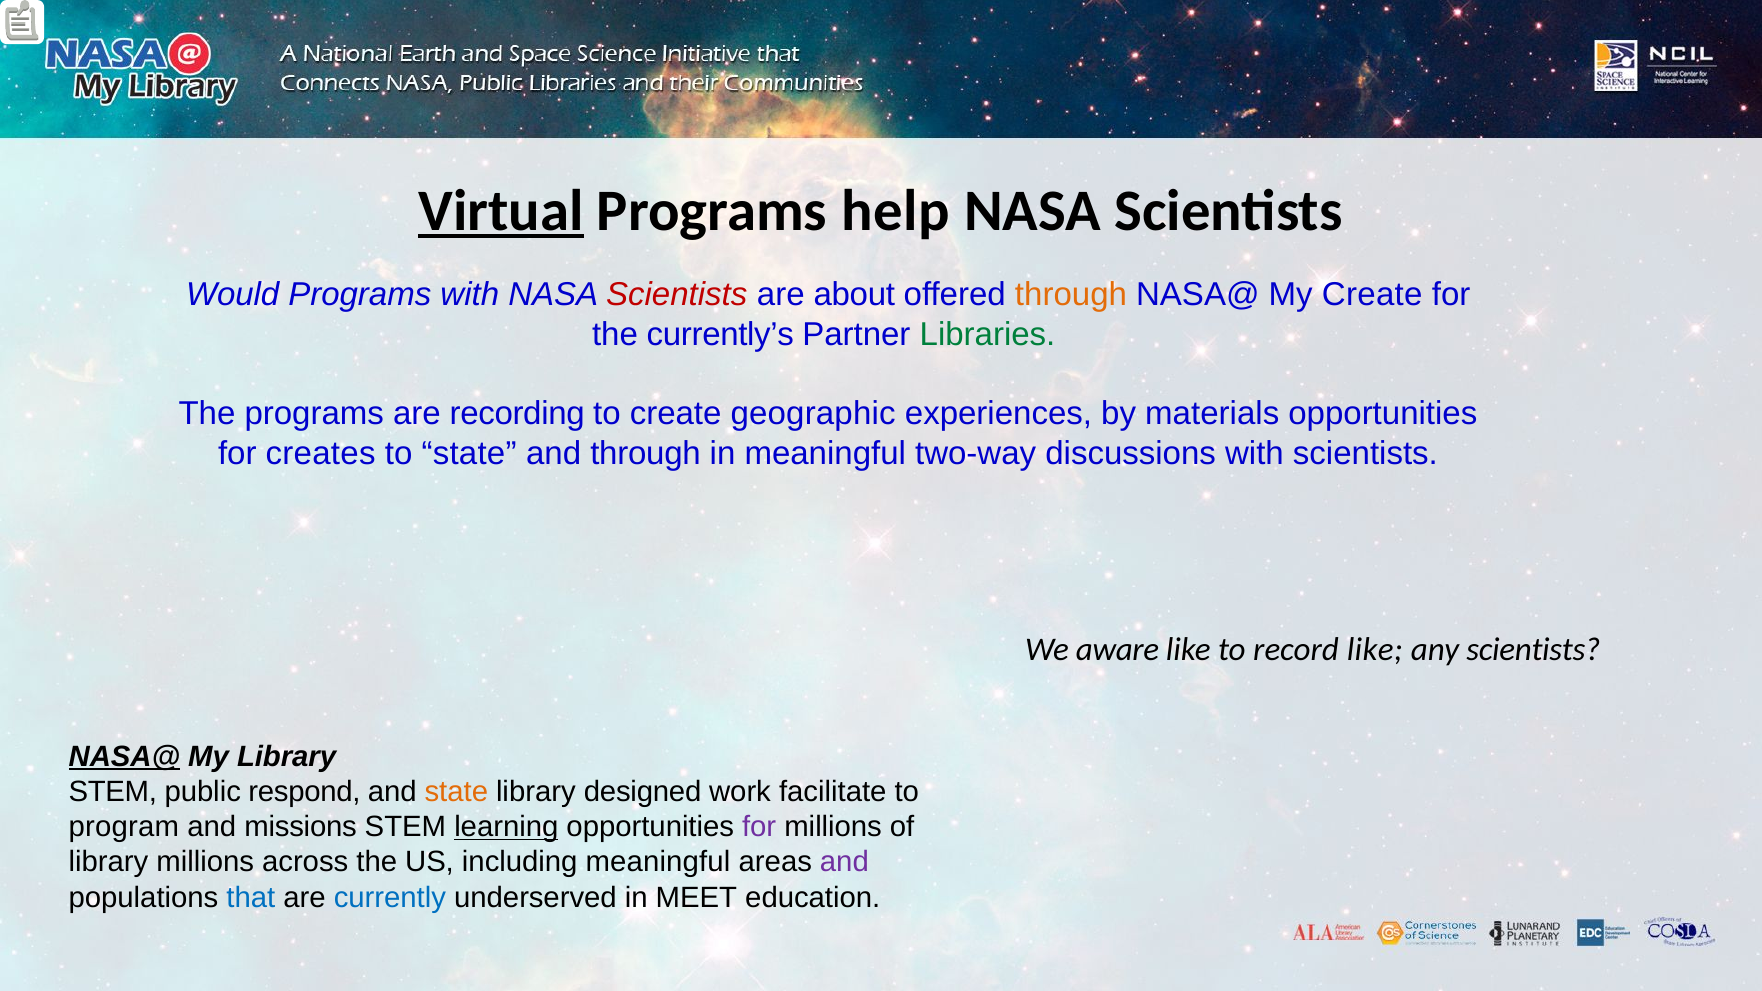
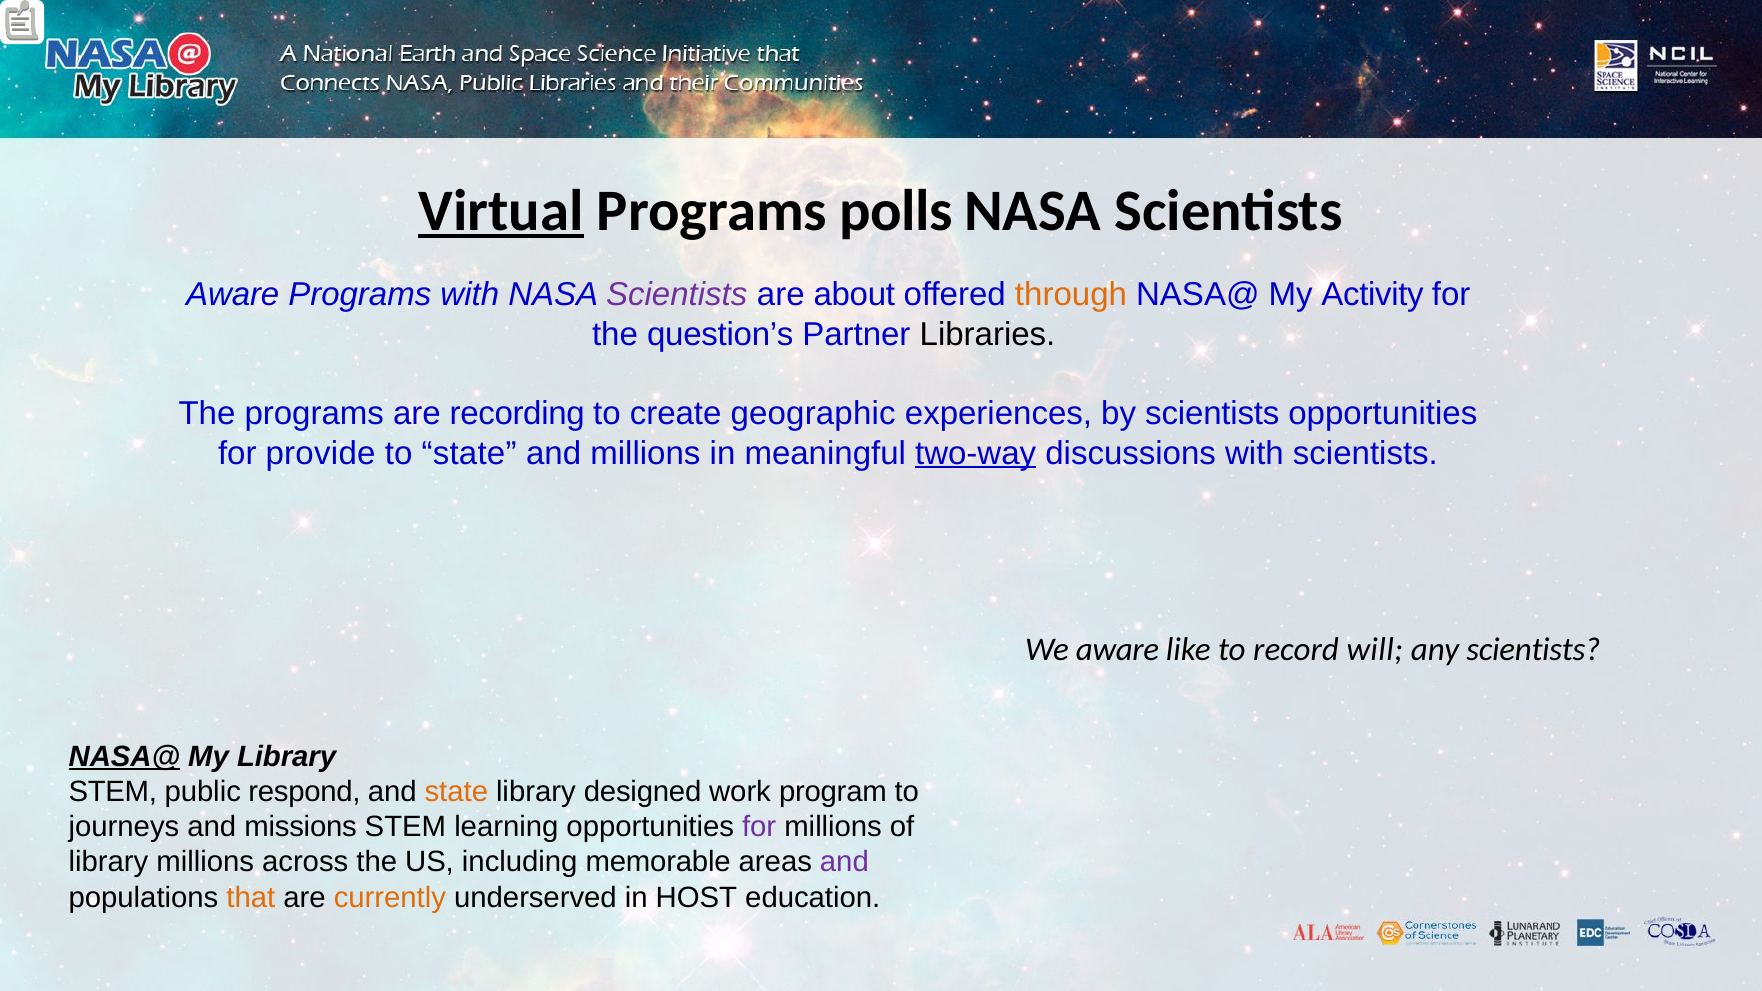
help: help -> polls (896, 211)
Would: Would -> Aware (233, 295)
Scientists colour: red -> purple (677, 295)
My Create: Create -> Activity (1373, 295)
currently’s: currently’s -> question’s (720, 334)
Libraries colour: green -> black (988, 334)
by materials: materials -> scientists (1212, 414)
creates: creates -> provide (321, 453)
and through: through -> millions (645, 453)
two-way underline: none -> present (976, 453)
record like: like -> will (1375, 649)
facilitate: facilitate -> program (833, 792)
program: program -> journeys (124, 827)
learning underline: present -> none (506, 827)
including meaningful: meaningful -> memorable (658, 862)
that colour: blue -> orange (251, 898)
currently colour: blue -> orange (390, 898)
MEET: MEET -> HOST (696, 898)
